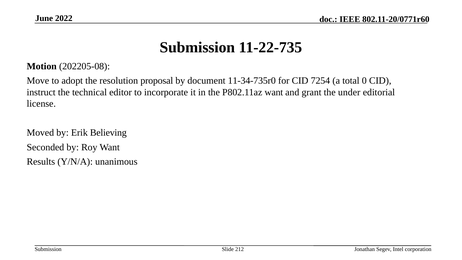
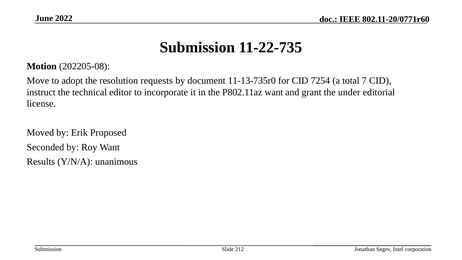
proposal: proposal -> requests (157, 81)
11-34-735r0: 11-34-735r0 -> 11-13-735r0 (252, 81)
0: 0 -> 7 (364, 81)
Believing: Believing -> Proposed (108, 133)
